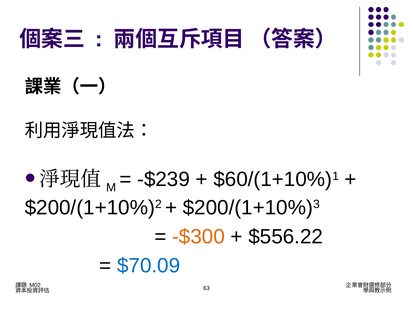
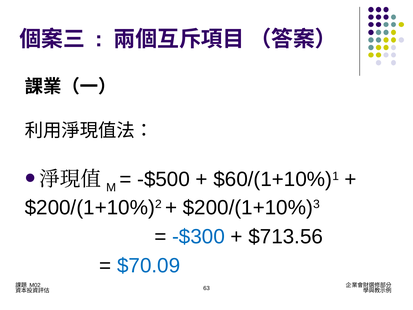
-$239: -$239 -> -$500 (164, 179)
-$300 colour: orange -> blue (199, 236)
$556.22: $556.22 -> $713.56 (286, 236)
